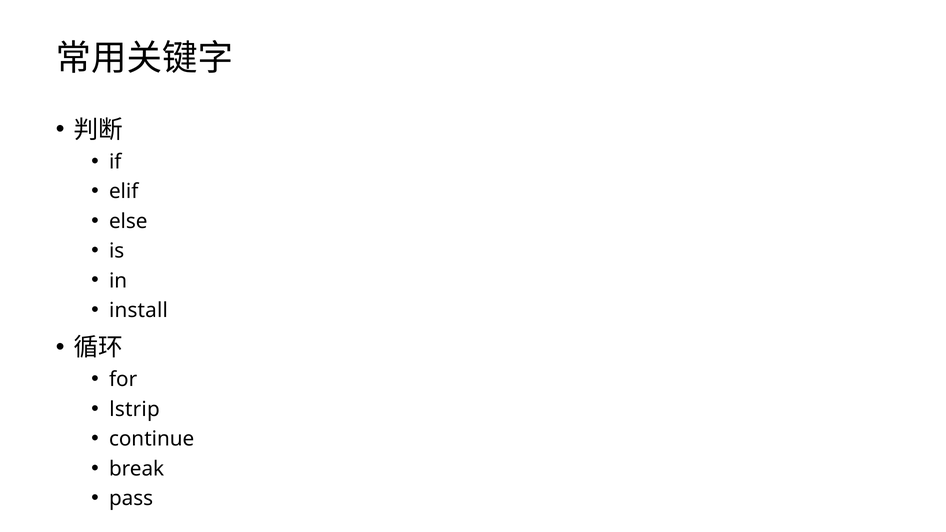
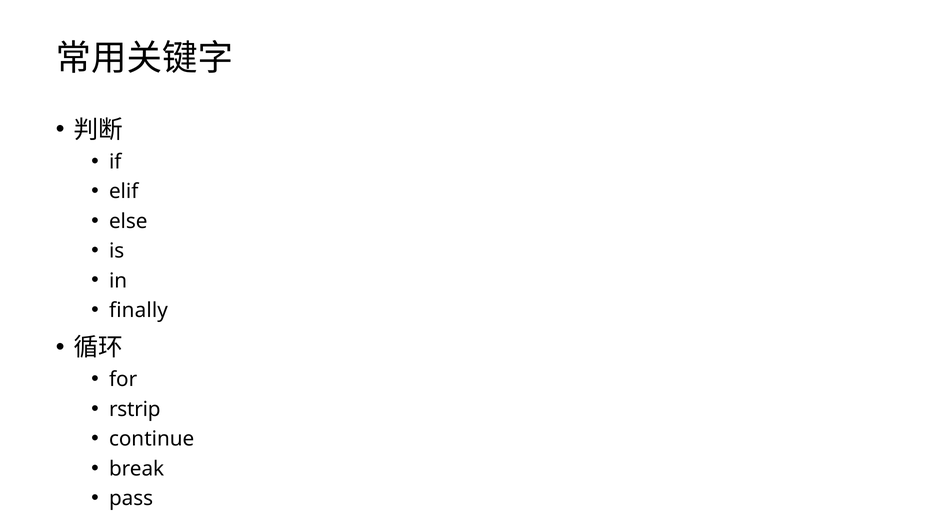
install: install -> finally (138, 311)
lstrip: lstrip -> rstrip (135, 409)
